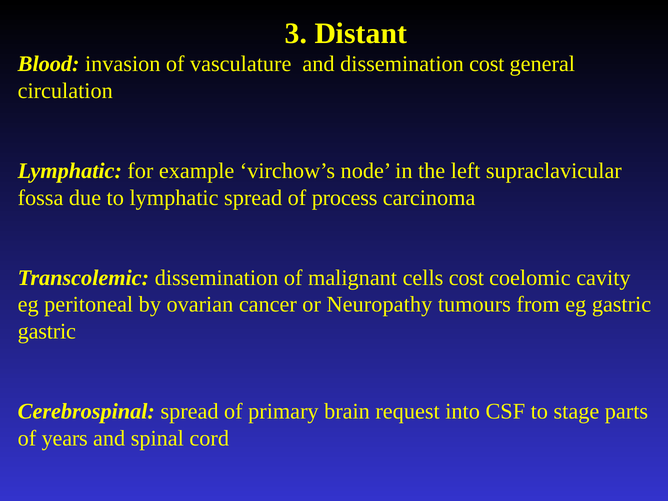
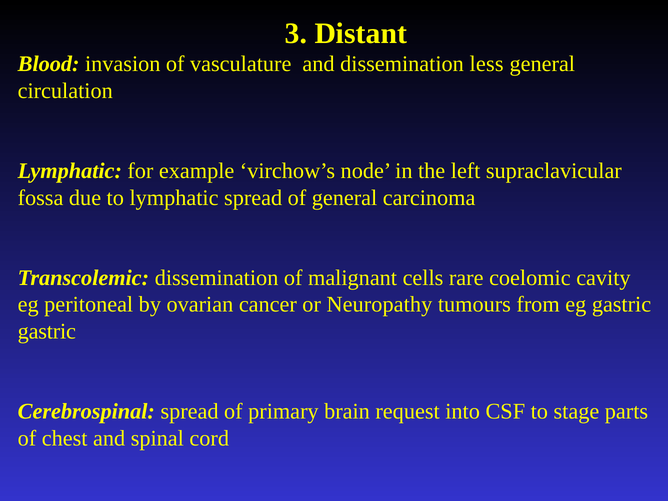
dissemination cost: cost -> less (487, 64)
of process: process -> general (345, 198)
cells cost: cost -> rare (466, 278)
years: years -> chest (65, 438)
